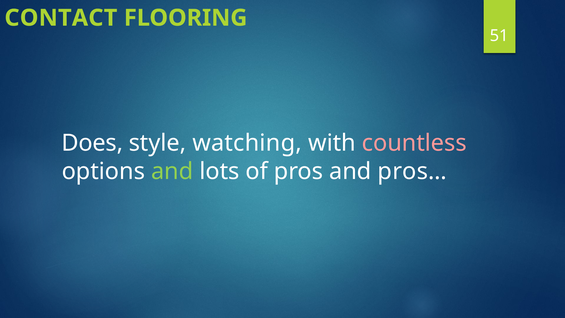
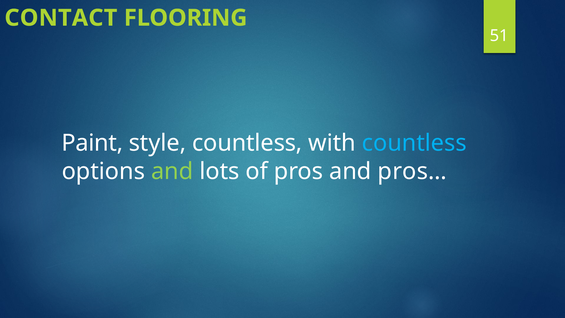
Does: Does -> Paint (92, 143)
style watching: watching -> countless (247, 143)
countless colour: pink -> light blue (414, 143)
